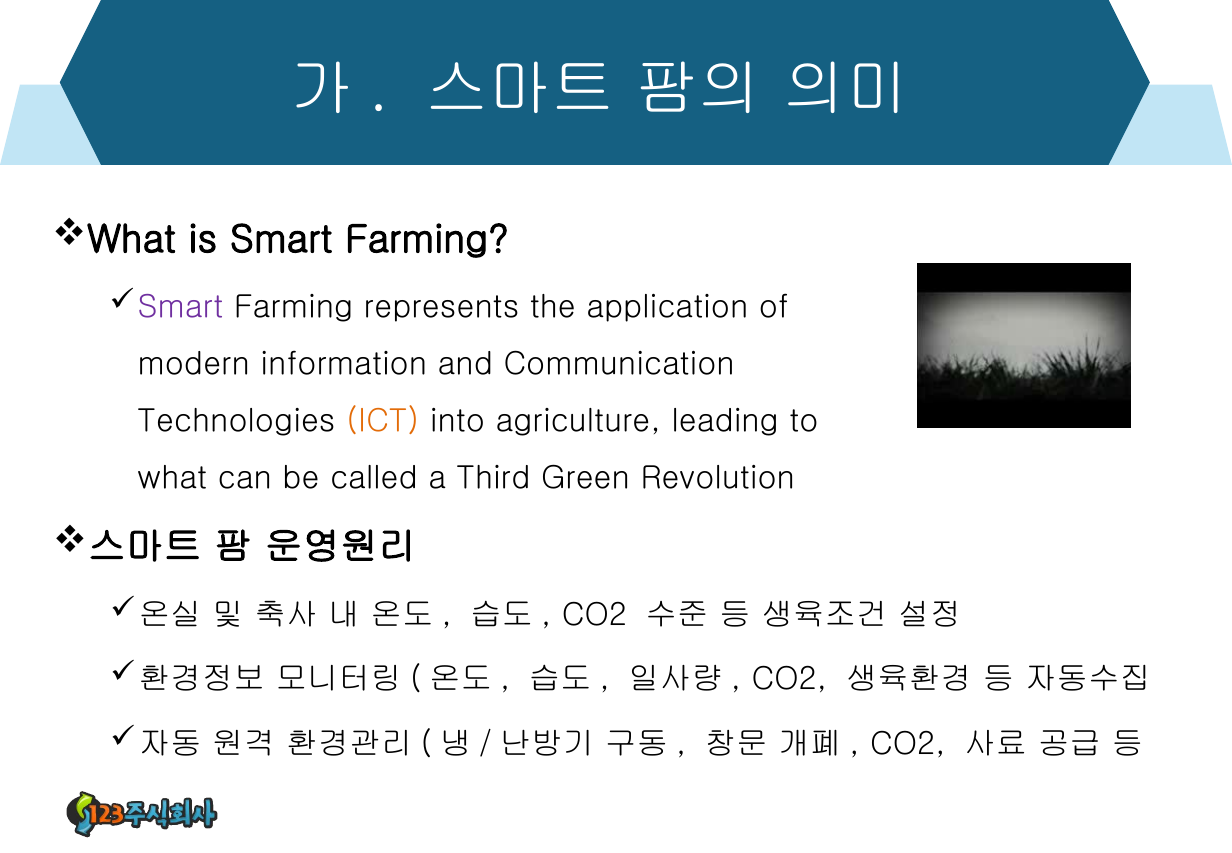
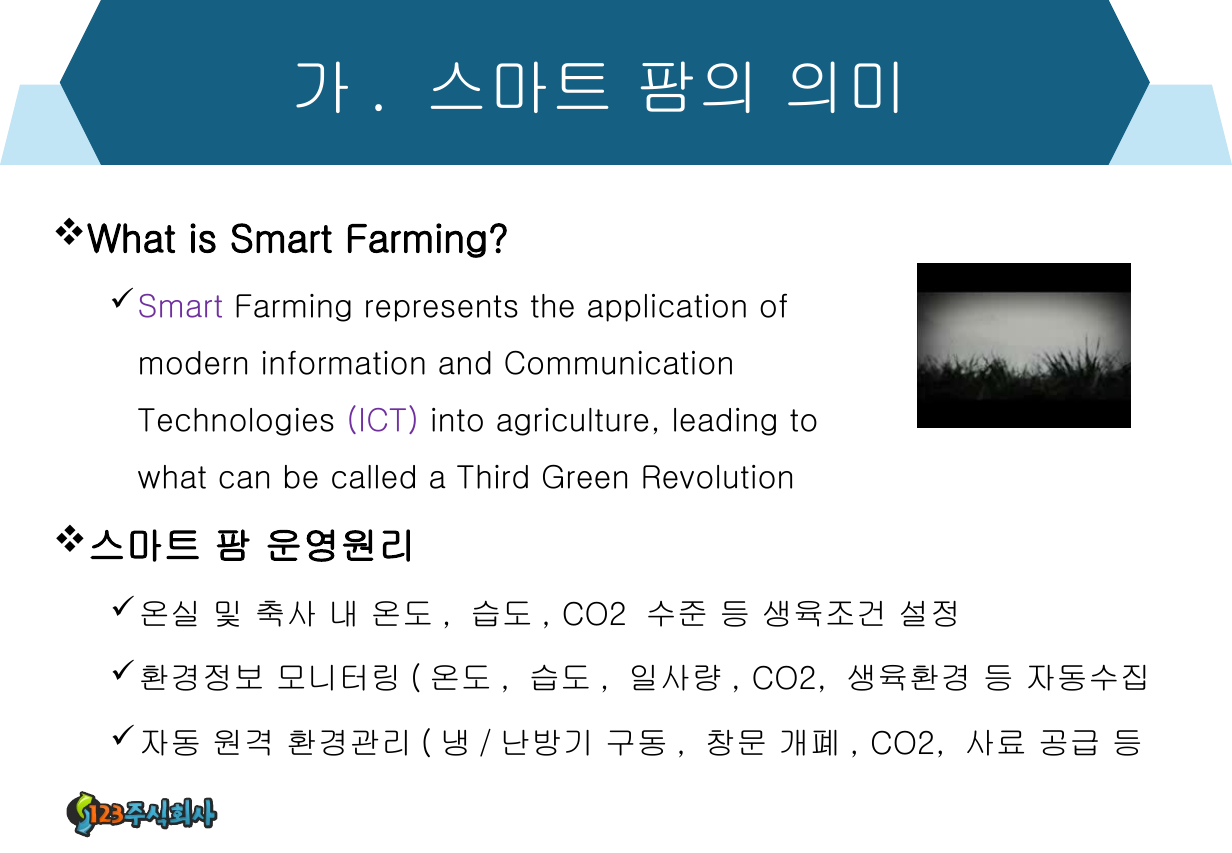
ICT colour: orange -> purple (383, 421)
